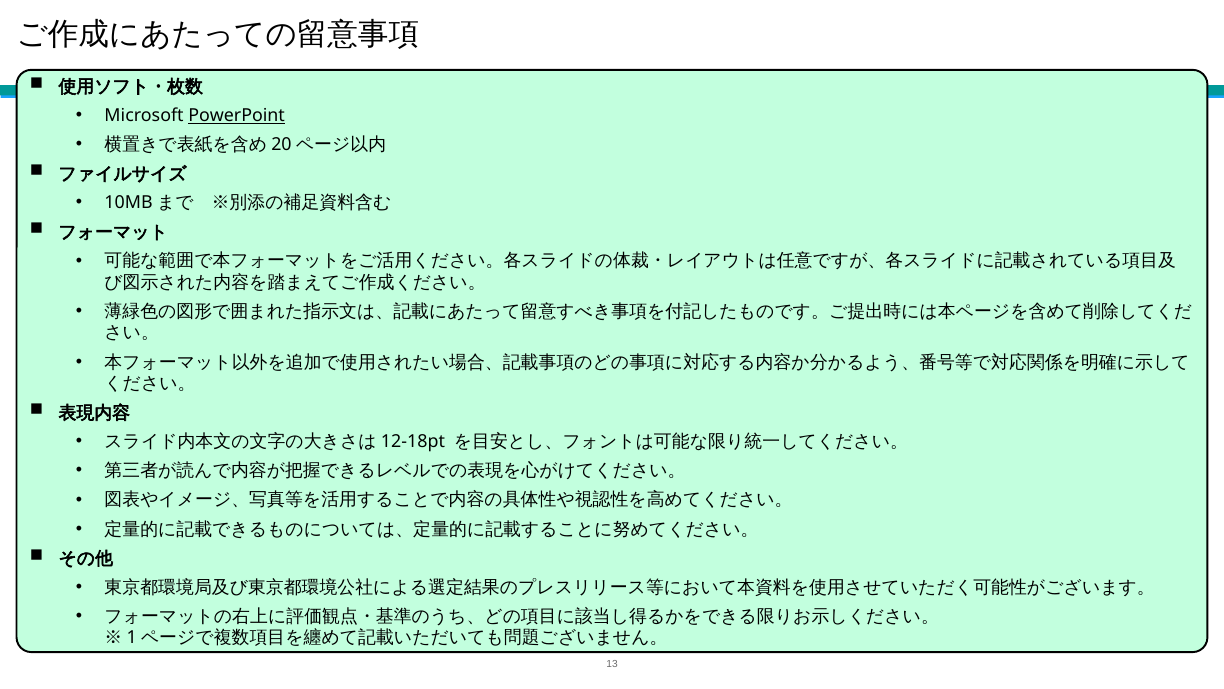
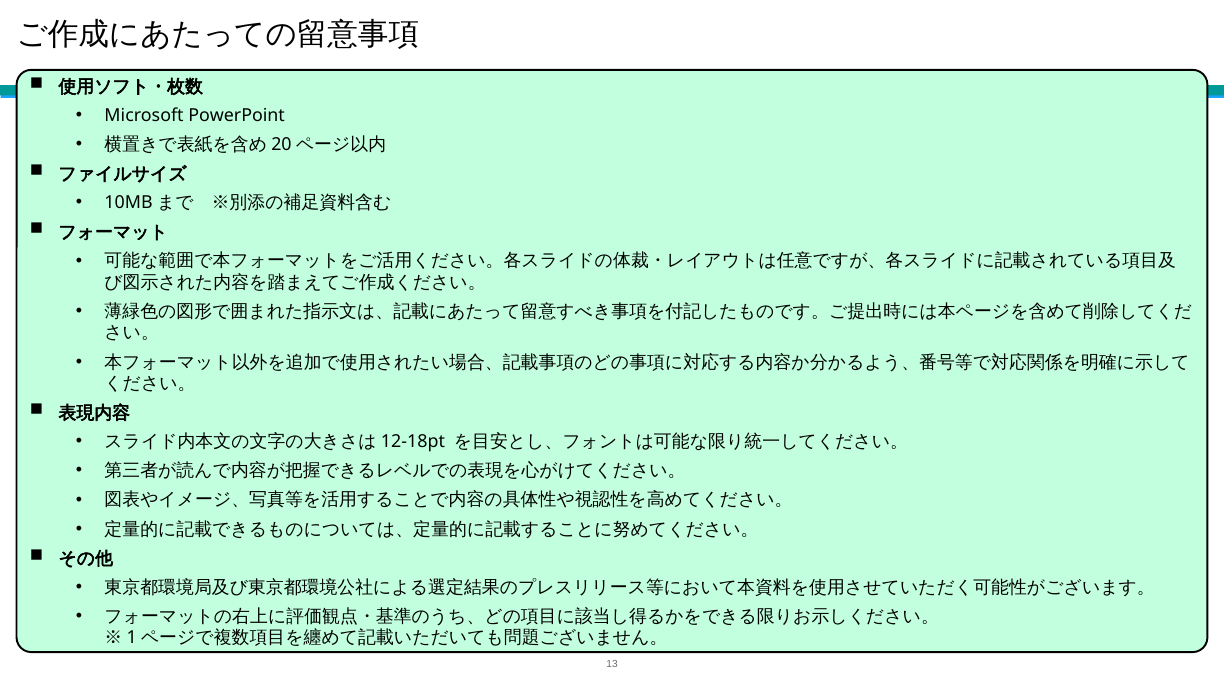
PowerPoint underline: present -> none (237, 115)
